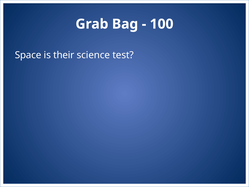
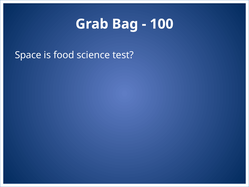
their: their -> food (64, 55)
